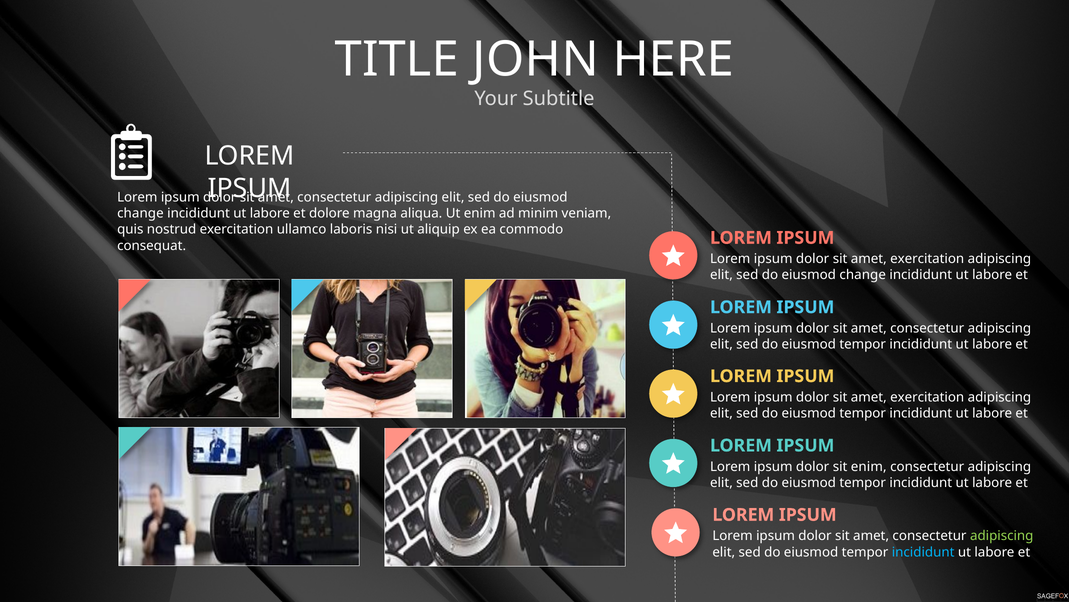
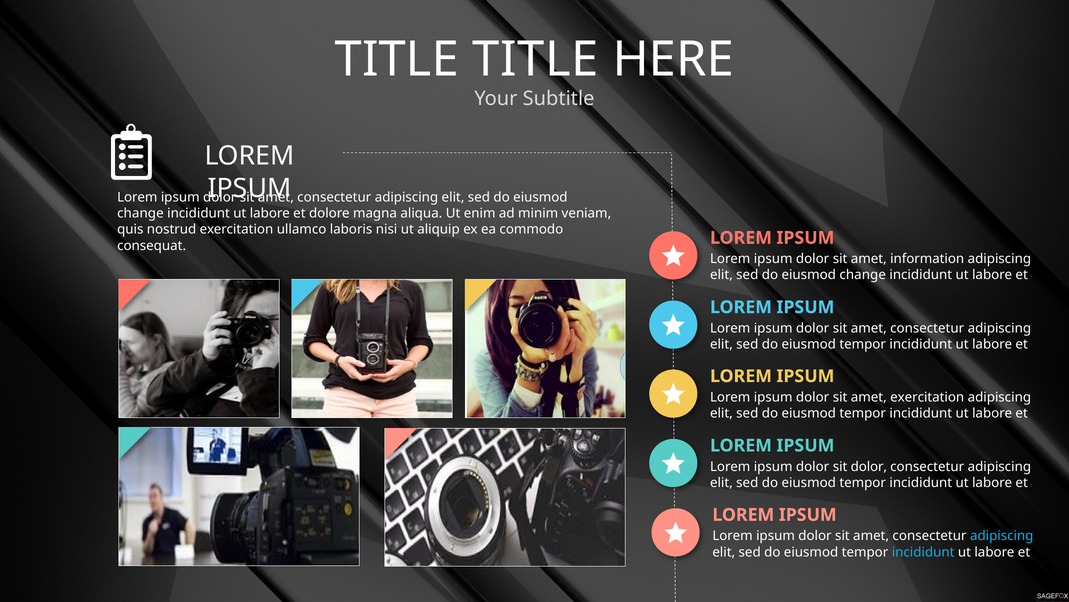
TITLE JOHN: JOHN -> TITLE (535, 59)
exercitation: exercitation -> information (927, 259)
sit enim: enim -> dolor (869, 466)
adipiscing colour: light green -> light blue (1002, 535)
